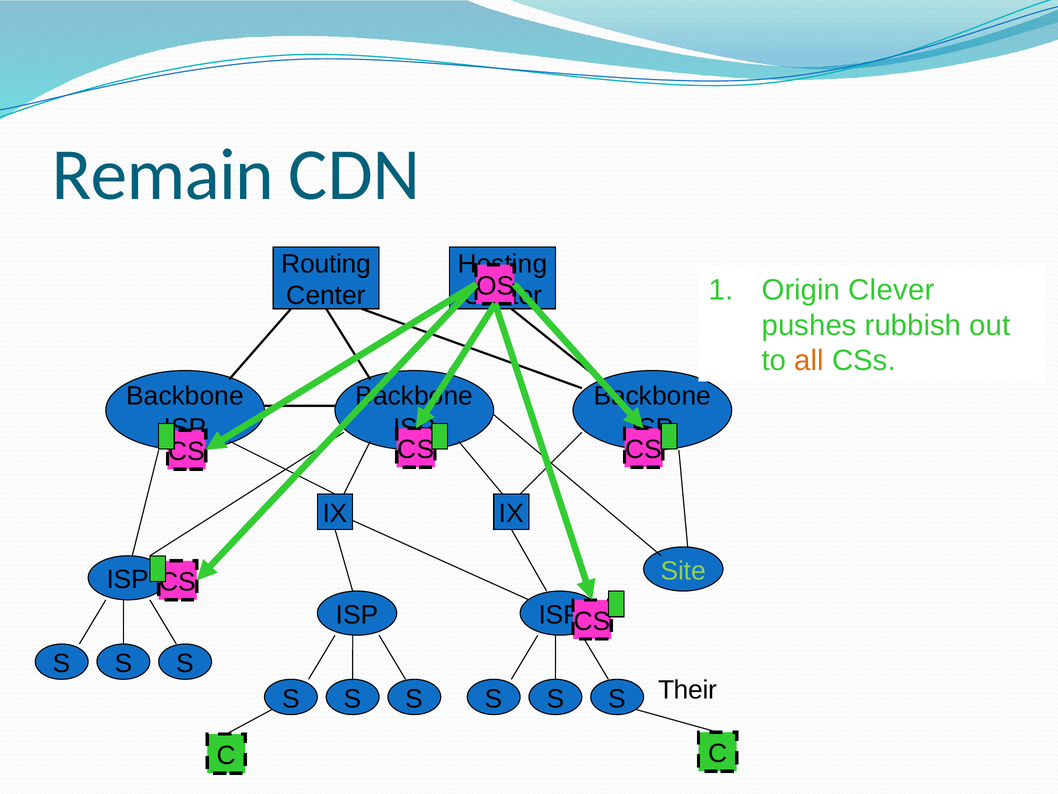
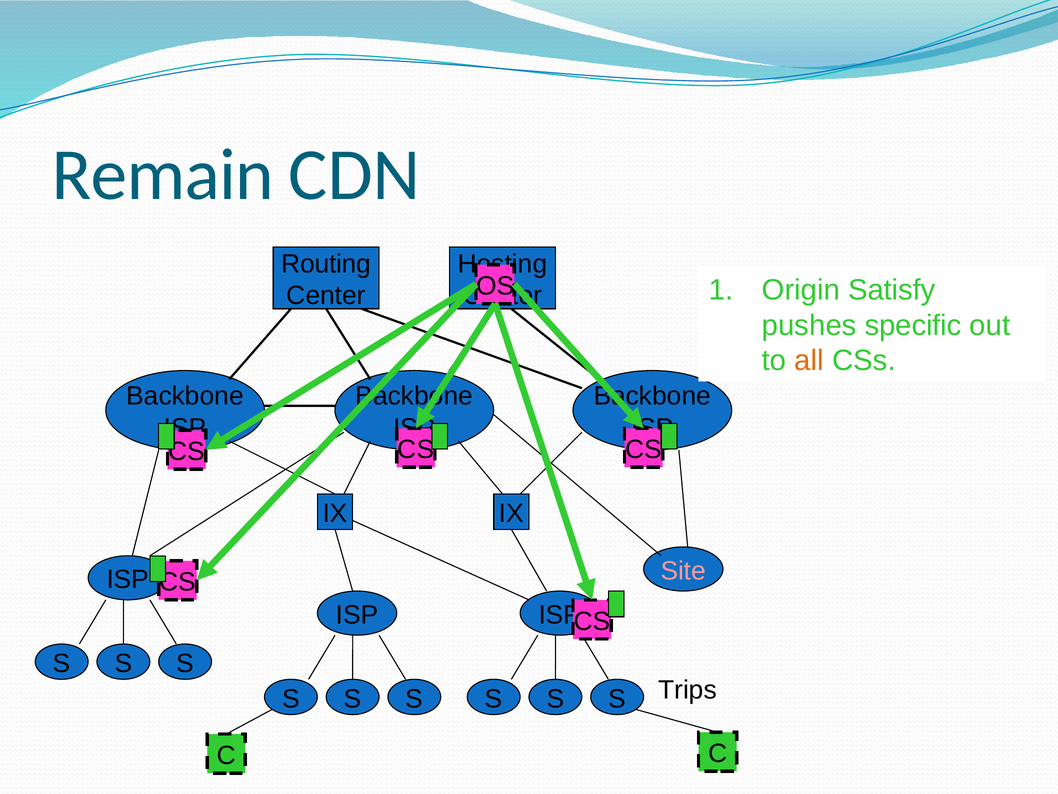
Clever: Clever -> Satisfy (892, 290)
rubbish: rubbish -> specific (913, 325)
Site colour: light green -> pink (683, 570)
Their: Their -> Trips (688, 689)
